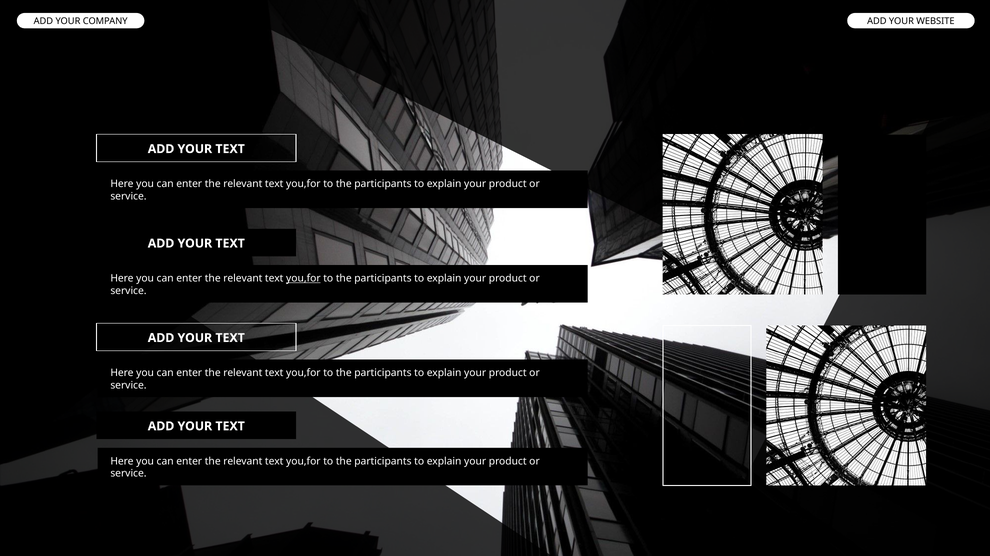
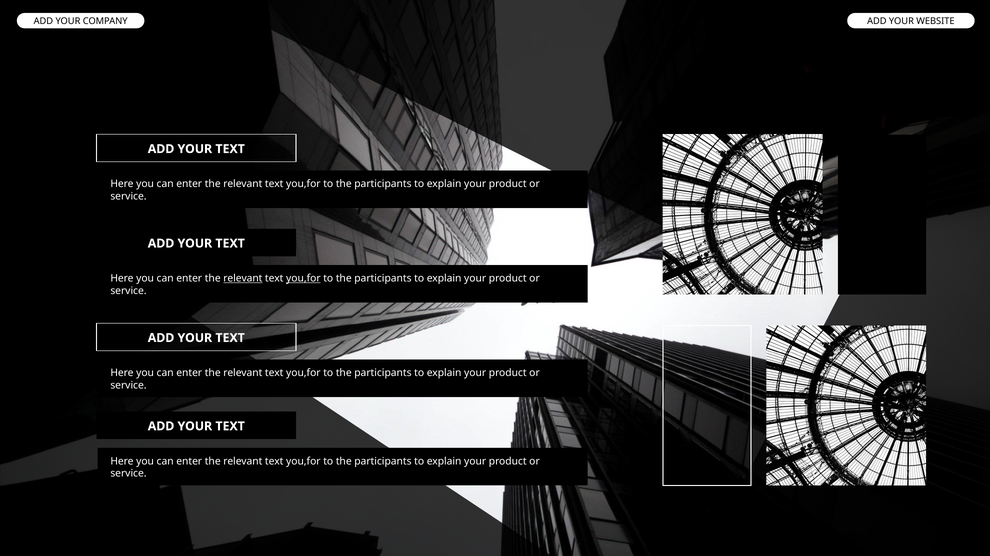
relevant underline: none -> present (243, 278)
